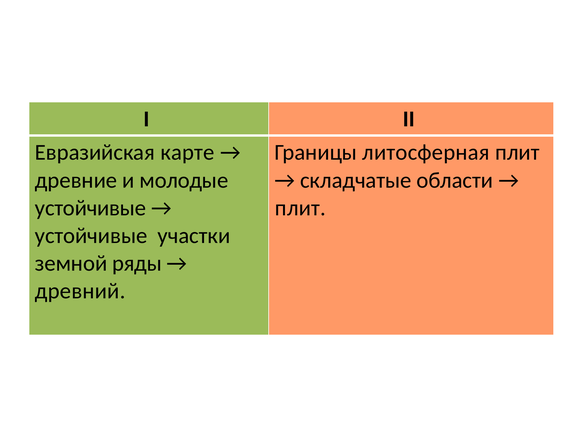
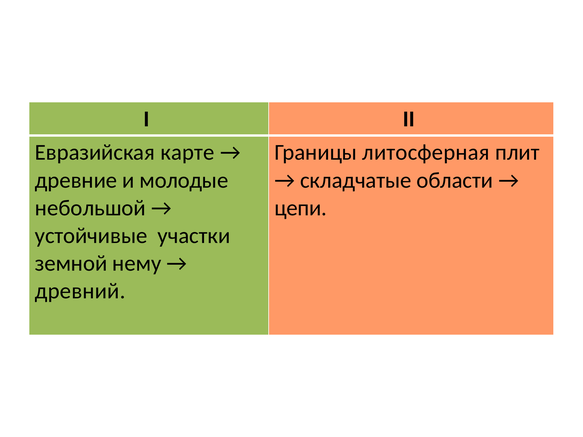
устойчивые: устойчивые -> небольшой (90, 208)
плит: плит -> цепи (301, 208)
ряды: ряды -> нему (137, 263)
